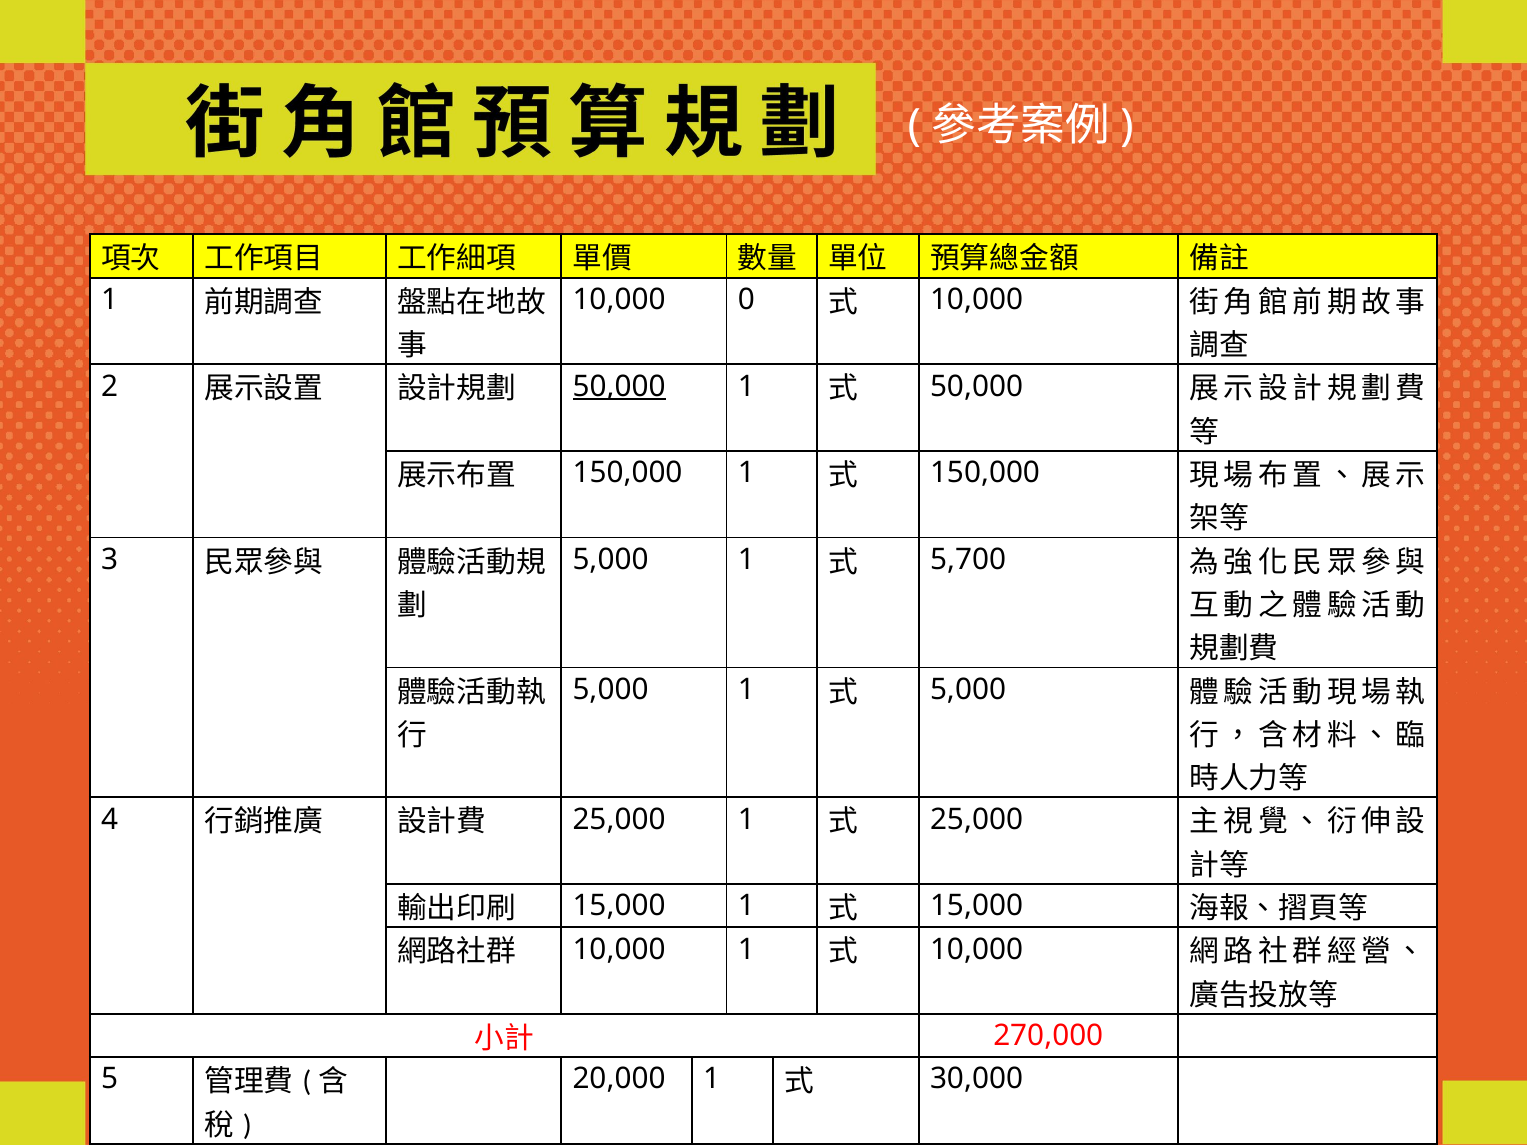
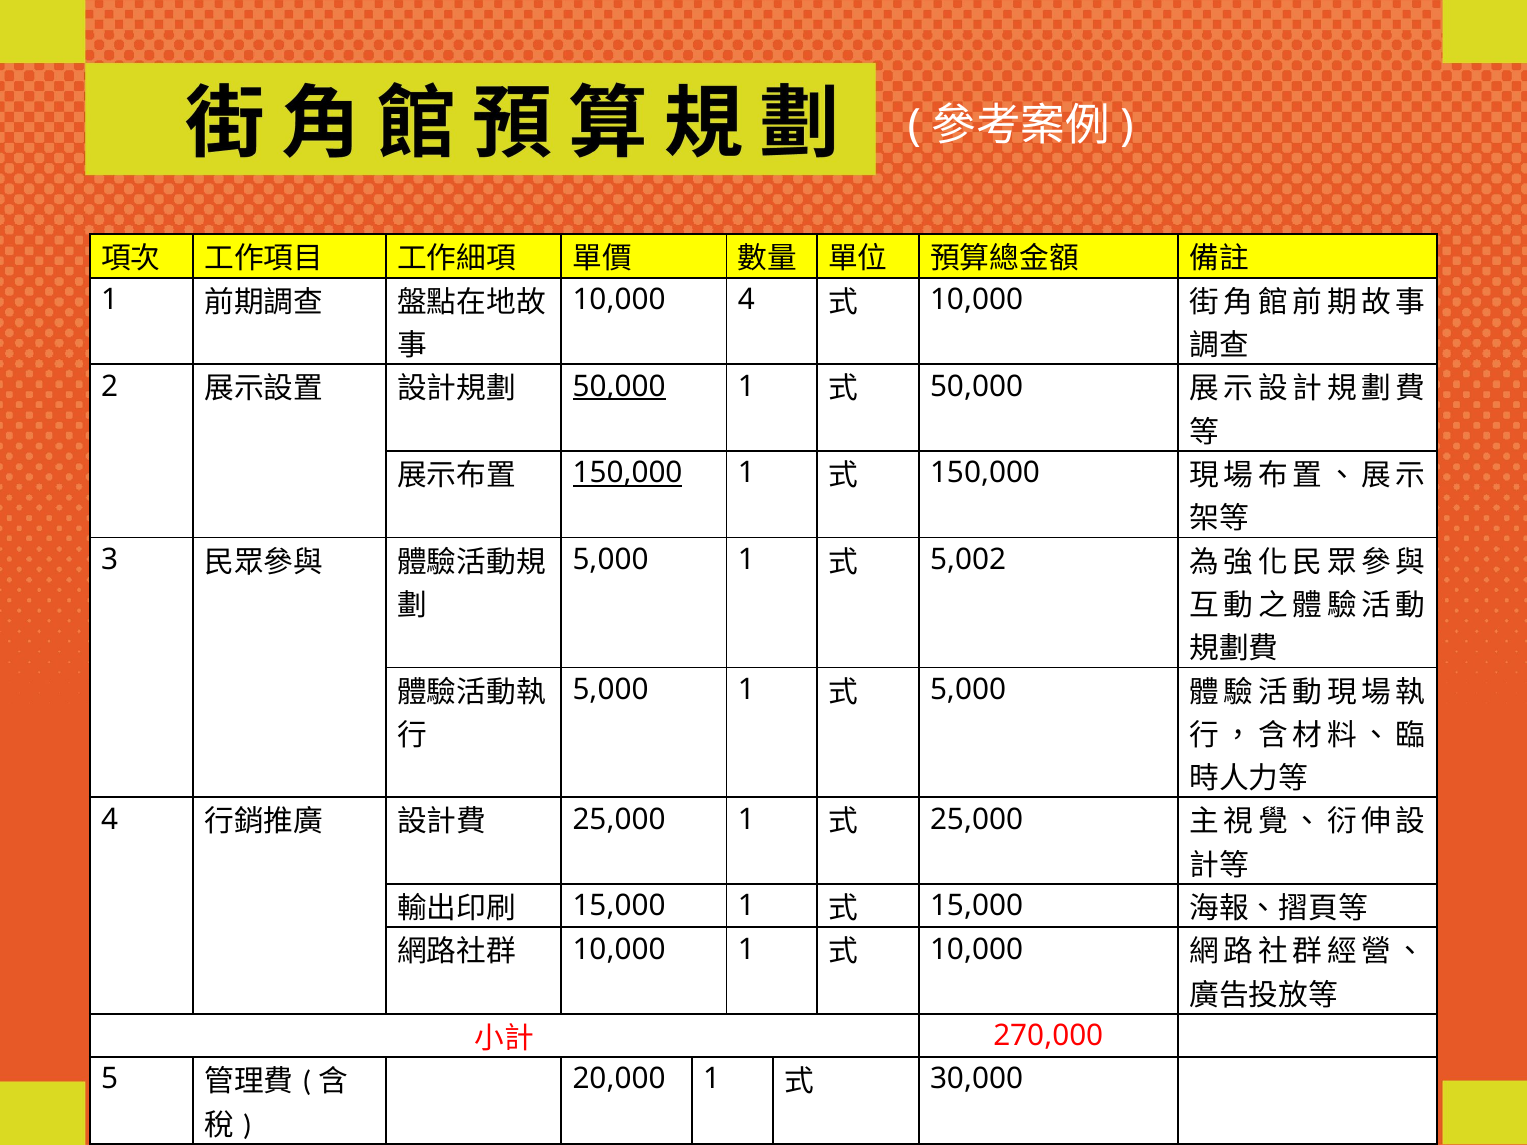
10,000 0: 0 -> 4 (746, 300)
150,000 underline: none -> present (628, 473)
5,700: 5,700 -> 5,002 (968, 560)
